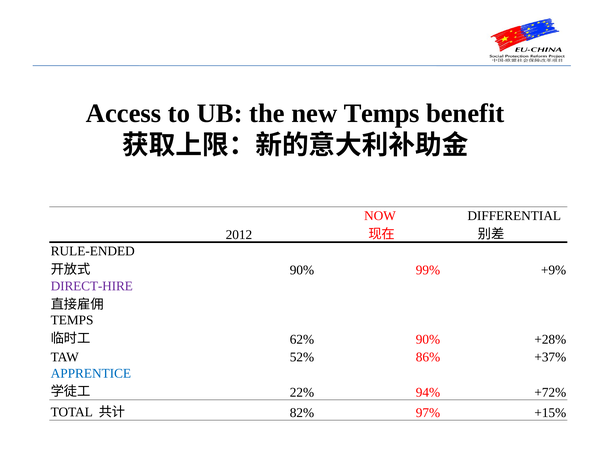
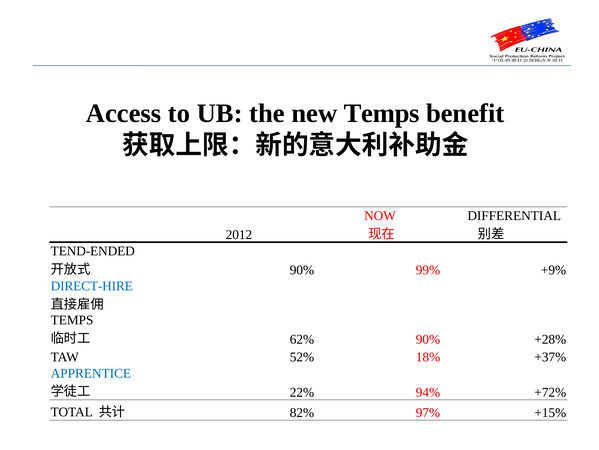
RULE-ENDED: RULE-ENDED -> TEND-ENDED (93, 251)
DIRECT-HIRE colour: purple -> blue (92, 286)
86%: 86% -> 18% (428, 357)
